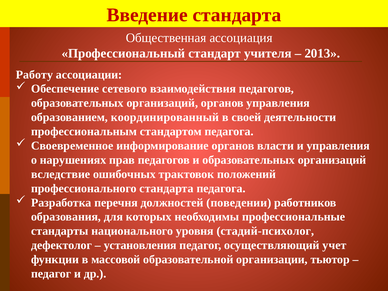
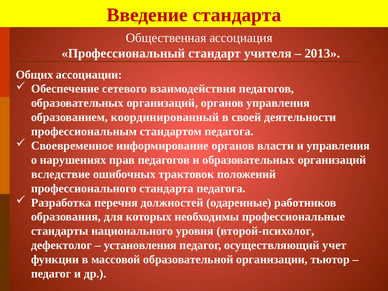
Работу: Работу -> Общих (35, 75)
поведении: поведении -> одаренные (239, 203)
стадий-психолог: стадий-психолог -> второй-психолог (265, 231)
